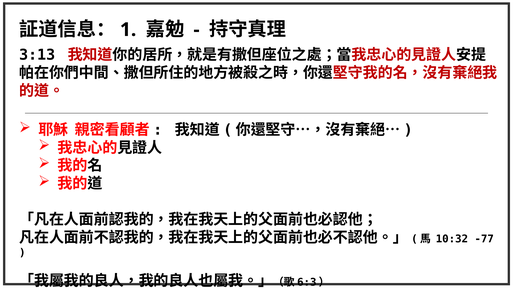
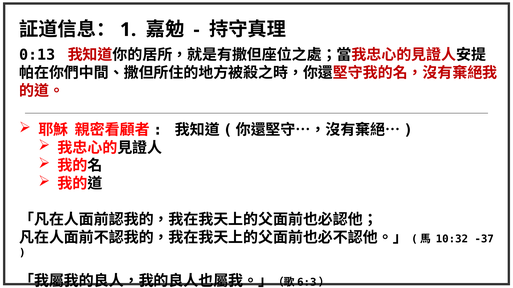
3:13: 3:13 -> 0:13 (37, 55)
-77: -77 -> -37 (484, 239)
